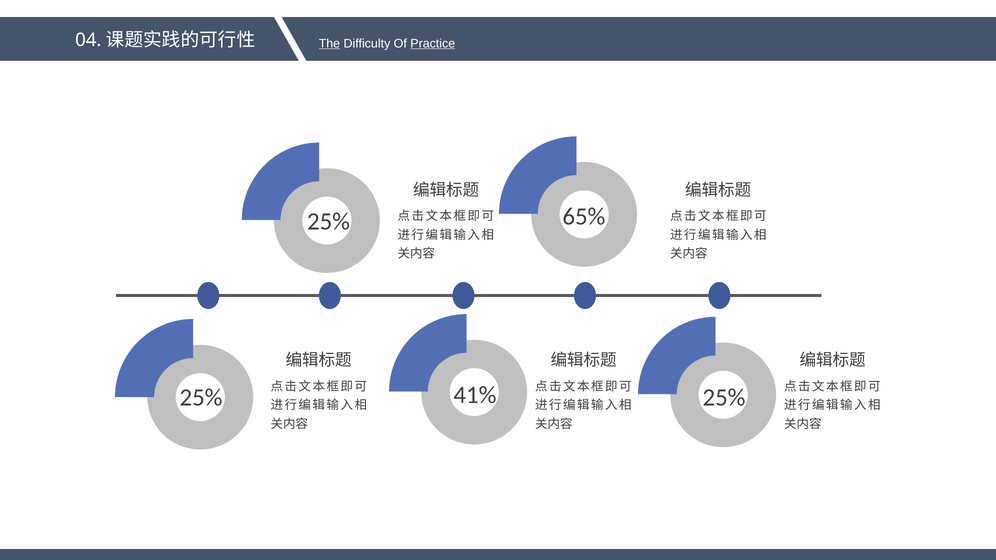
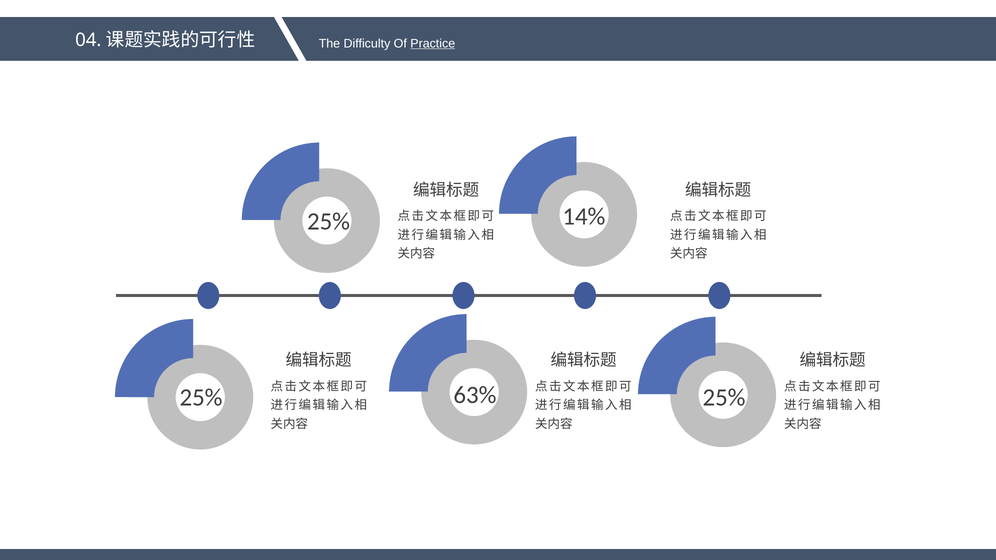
The underline: present -> none (329, 43)
65%: 65% -> 14% (584, 217)
41%: 41% -> 63% (475, 395)
